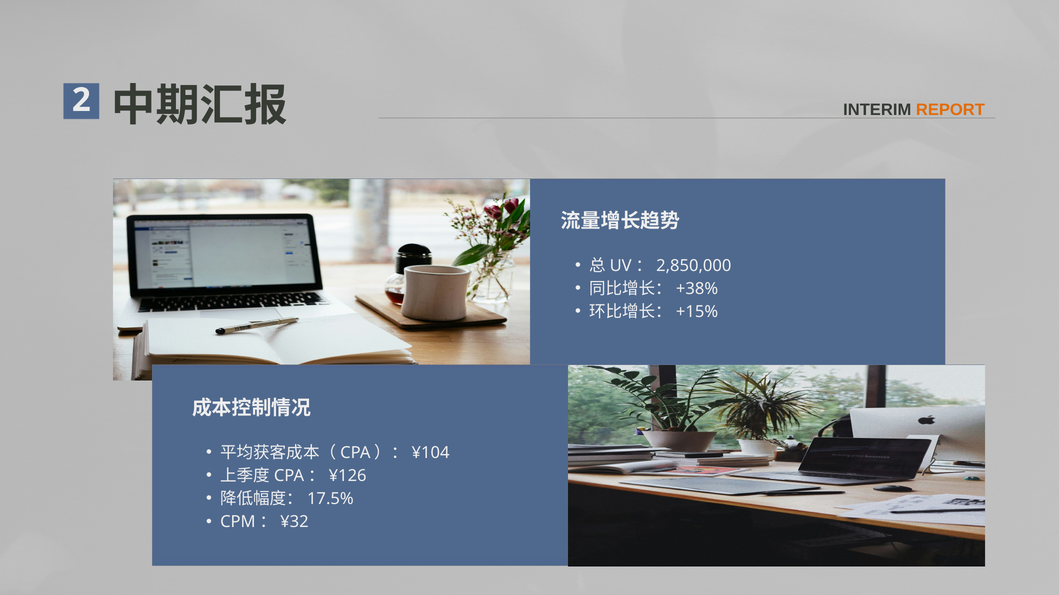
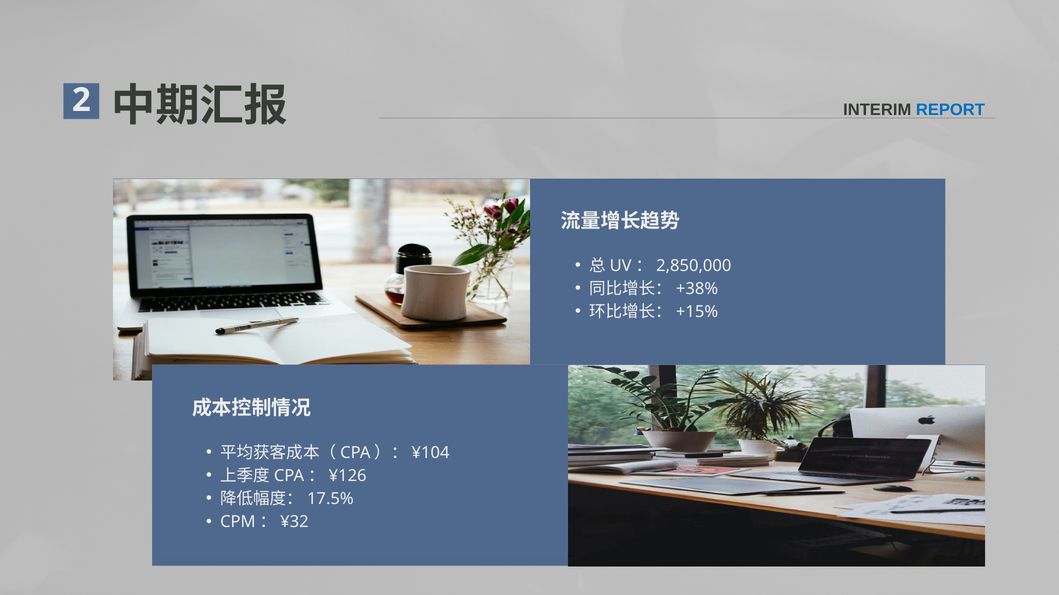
REPORT colour: orange -> blue (950, 110)
